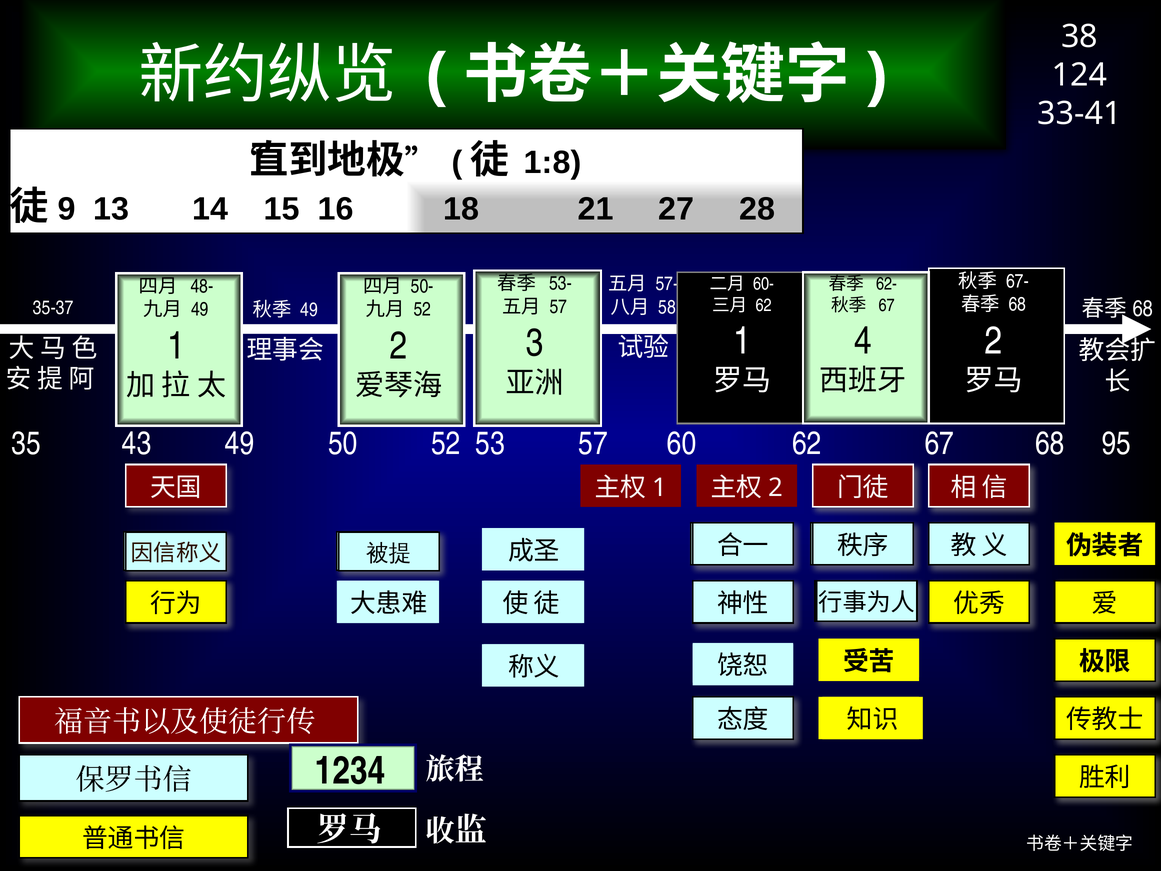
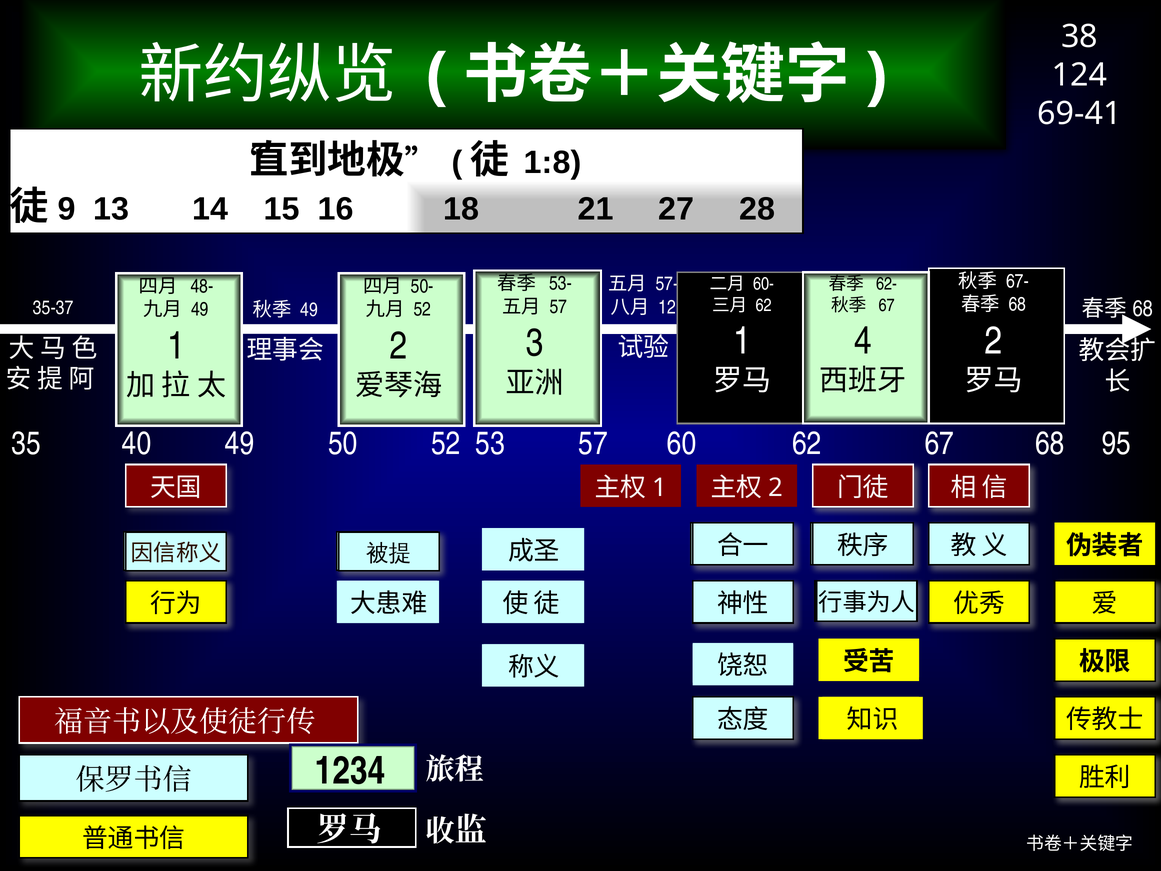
33-41: 33-41 -> 69-41 (1080, 114)
58: 58 -> 12 (667, 307)
43: 43 -> 40 (137, 443)
